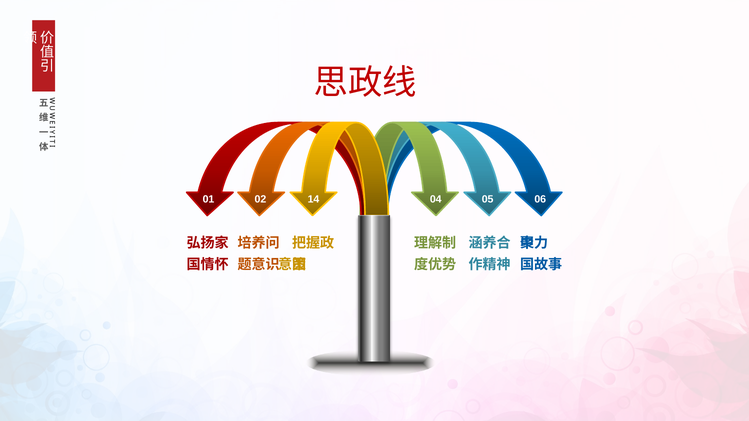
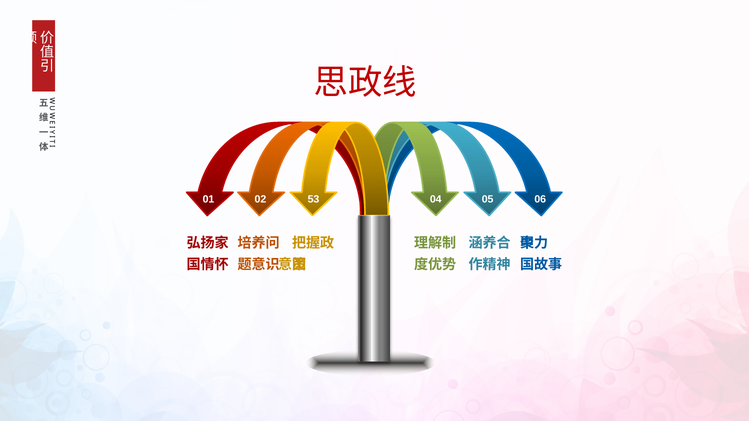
14: 14 -> 53 (314, 199)
